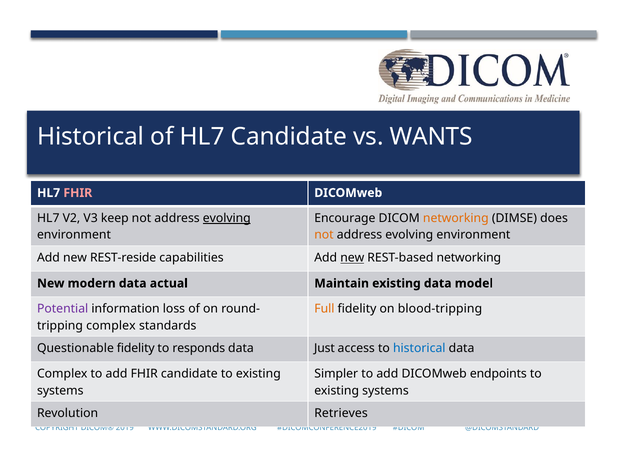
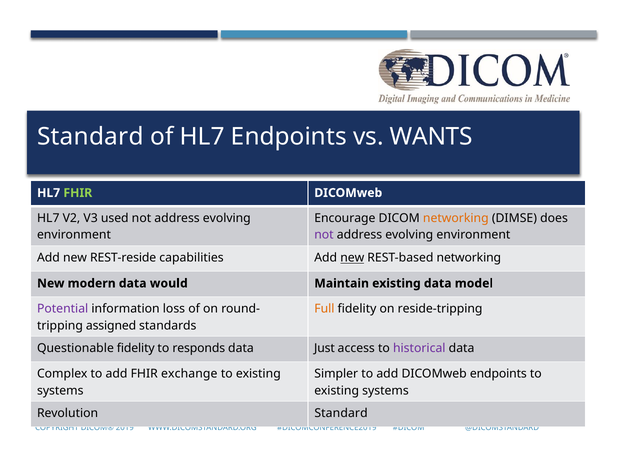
Historical: Historical -> Standard (90, 137)
HL7 Candidate: Candidate -> Endpoints (289, 137)
FHIR colour: pink -> light green (78, 193)
keep: keep -> used (115, 218)
evolving underline: present -> none (227, 218)
not colour: orange -> purple (324, 235)
actual: actual -> would (169, 283)
blood-tripping: blood-tripping -> reside-tripping (440, 309)
complex: complex -> assigned (111, 325)
historical colour: blue -> purple (419, 348)
FHIR candidate: candidate -> exchange (189, 374)
Revolution Retrieves: Retrieves -> Standard (341, 413)
